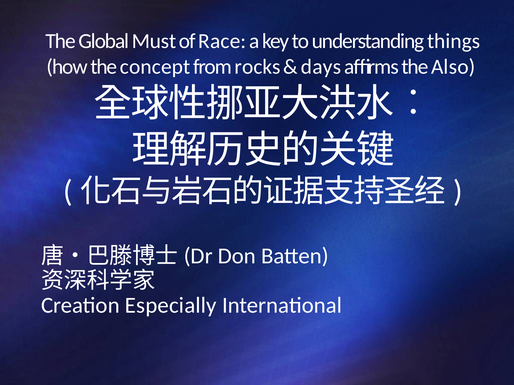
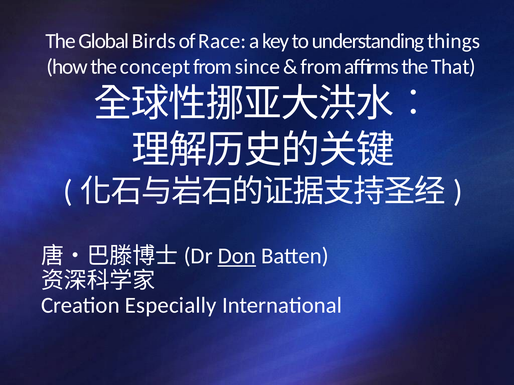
Must: Must -> Birds (154, 41)
rocks: rocks -> since (258, 67)
days: days -> from (321, 67)
Also: Also -> That (453, 67)
Don underline: none -> present (237, 256)
